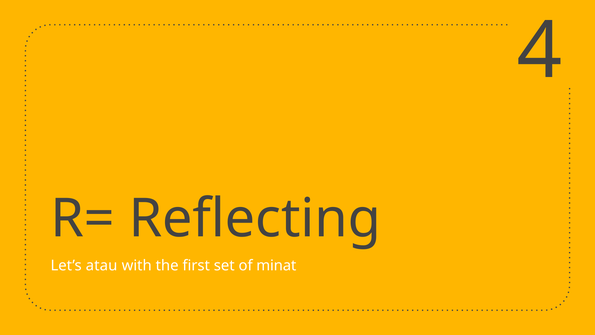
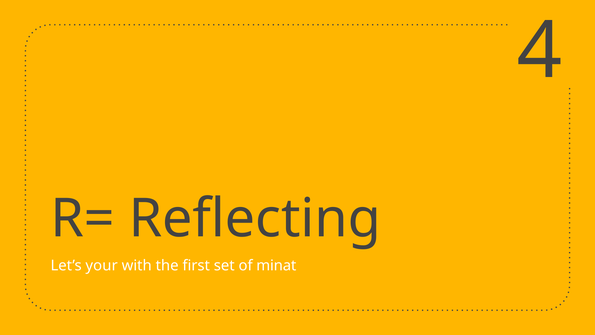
atau: atau -> your (102, 265)
